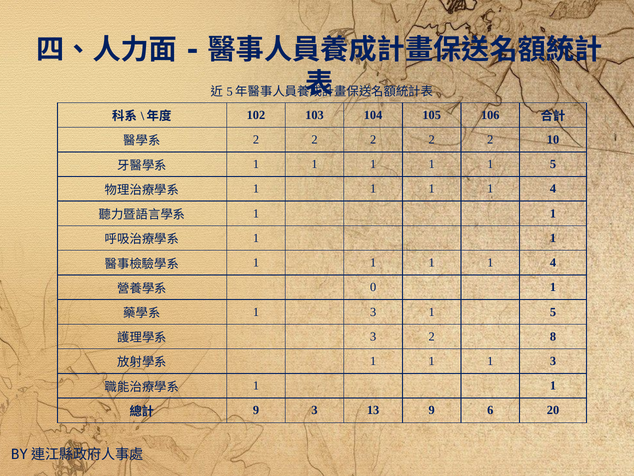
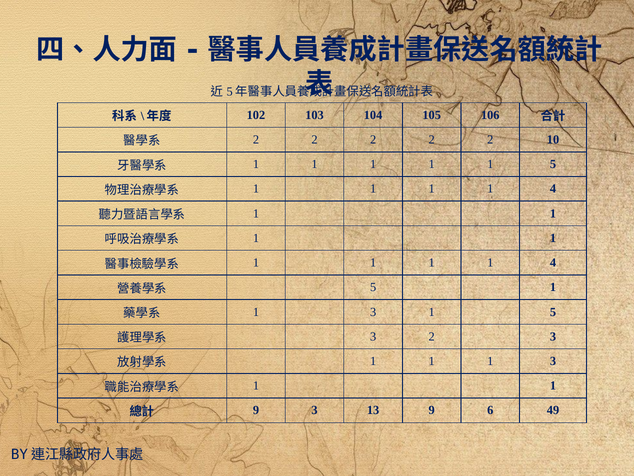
0: 0 -> 5 (373, 287)
2 8: 8 -> 3 (553, 336)
20: 20 -> 49 (553, 410)
